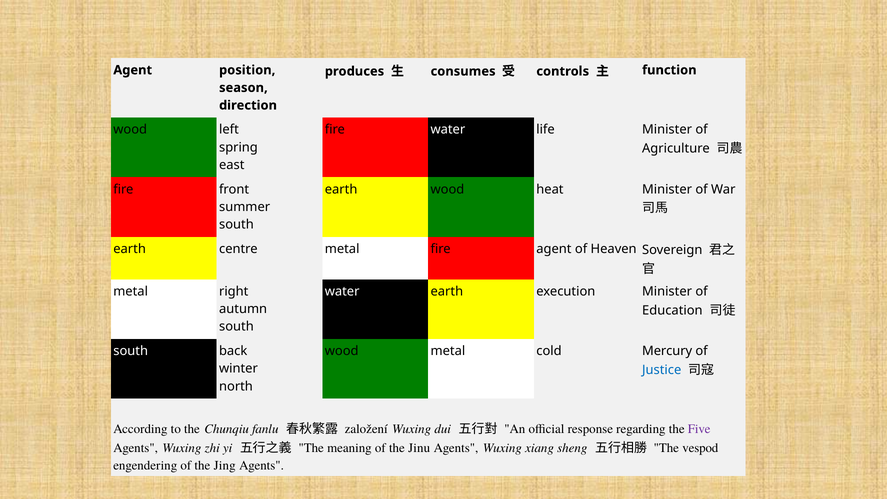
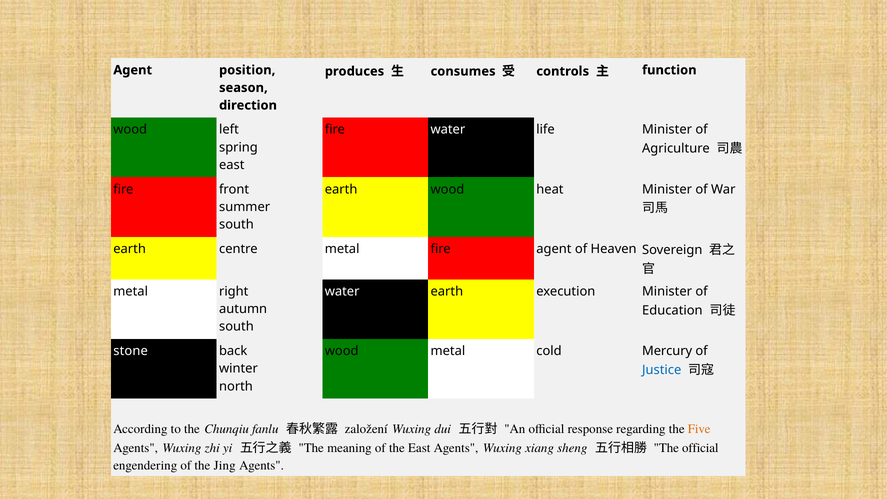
south: south -> stone (131, 351)
Five colour: purple -> orange (699, 429)
the Jinu: Jinu -> East (419, 448)
The vespod: vespod -> official (700, 448)
